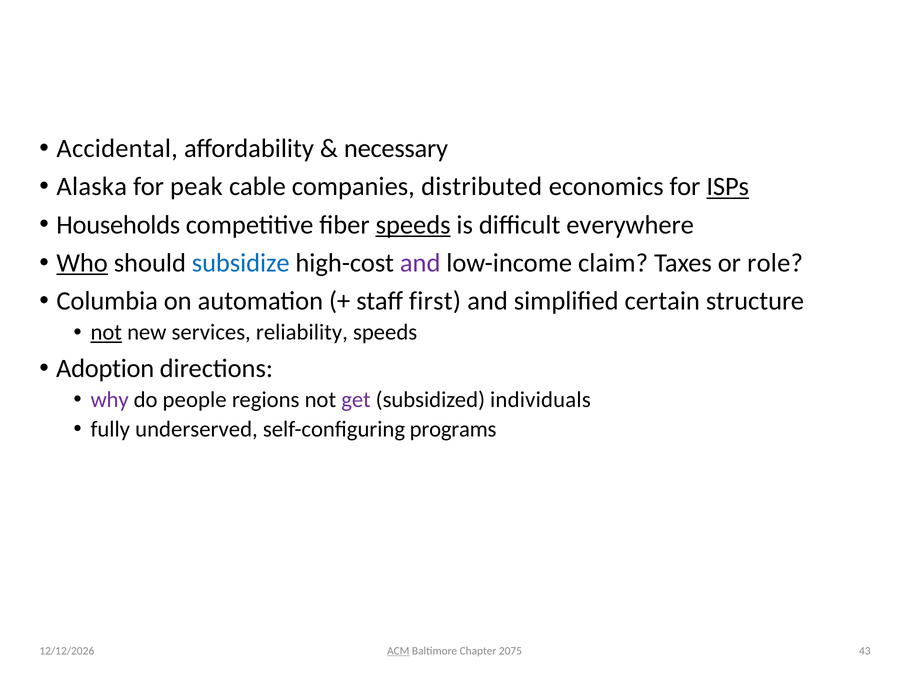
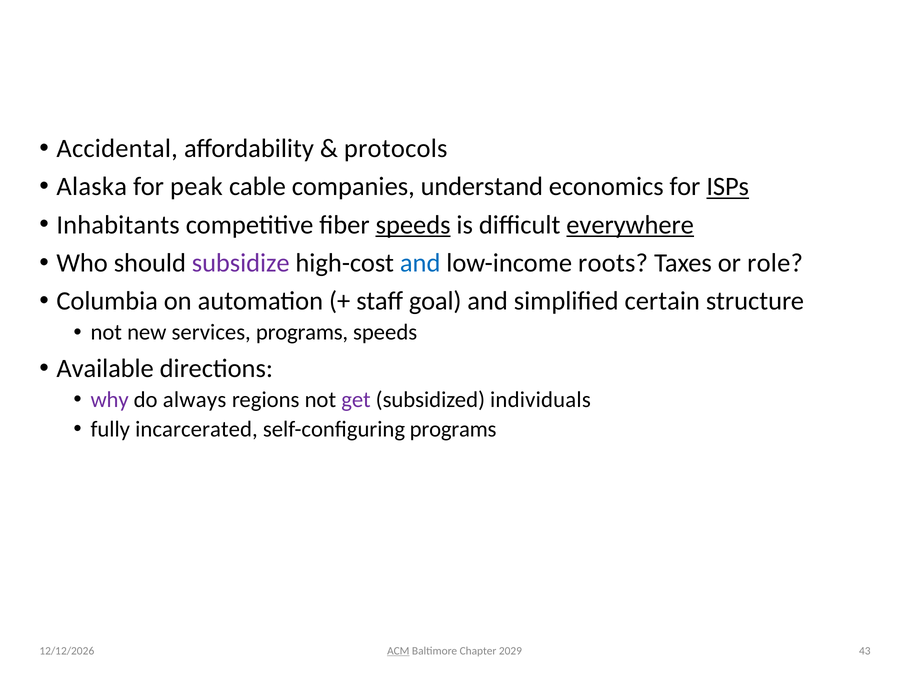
necessary: necessary -> protocols (396, 148)
distributed: distributed -> understand (482, 187)
Households: Households -> Inhabitants (118, 225)
everywhere underline: none -> present (630, 225)
Who underline: present -> none (82, 263)
subsidize colour: blue -> purple (241, 263)
and colour: purple -> blue (420, 263)
claim: claim -> roots (613, 263)
first: first -> goal (435, 301)
not underline: present -> none (106, 332)
services reliability: reliability -> programs (302, 332)
Adoption: Adoption -> Available (105, 368)
people: people -> always (195, 400)
underserved: underserved -> incarcerated (196, 429)
2075: 2075 -> 2029 (510, 651)
